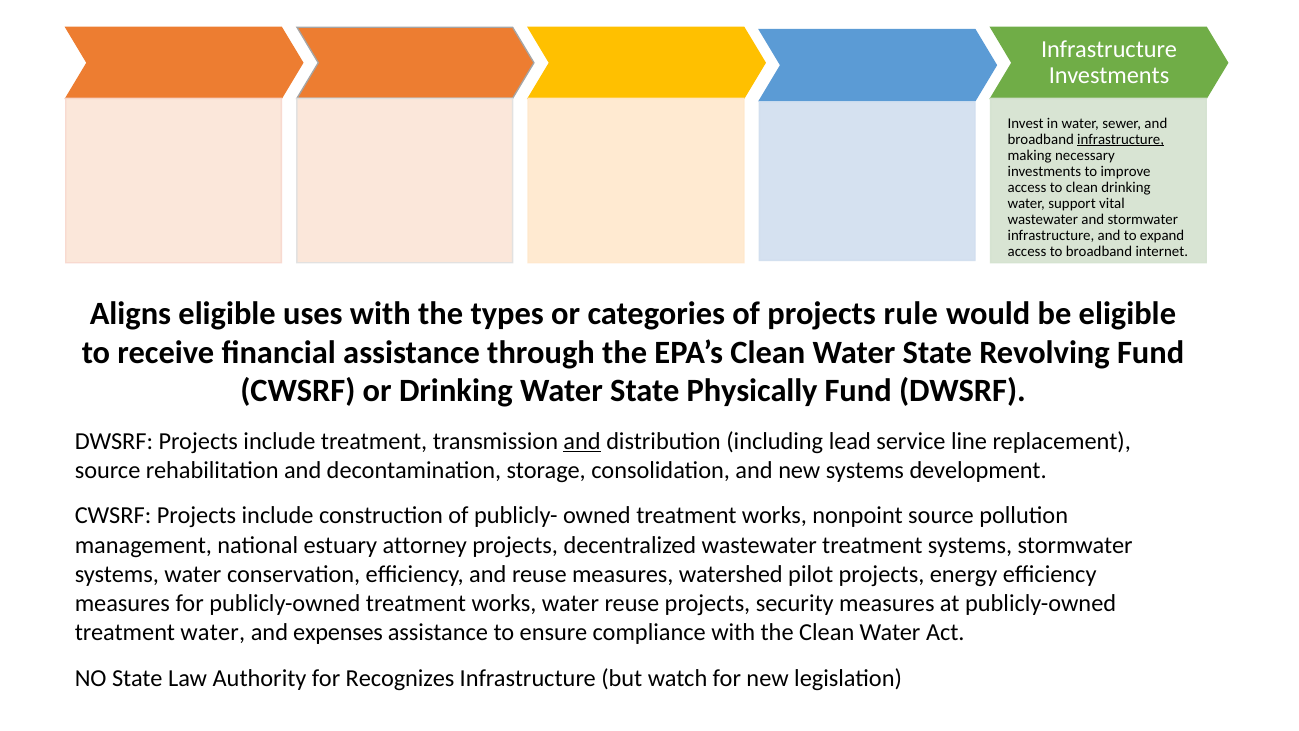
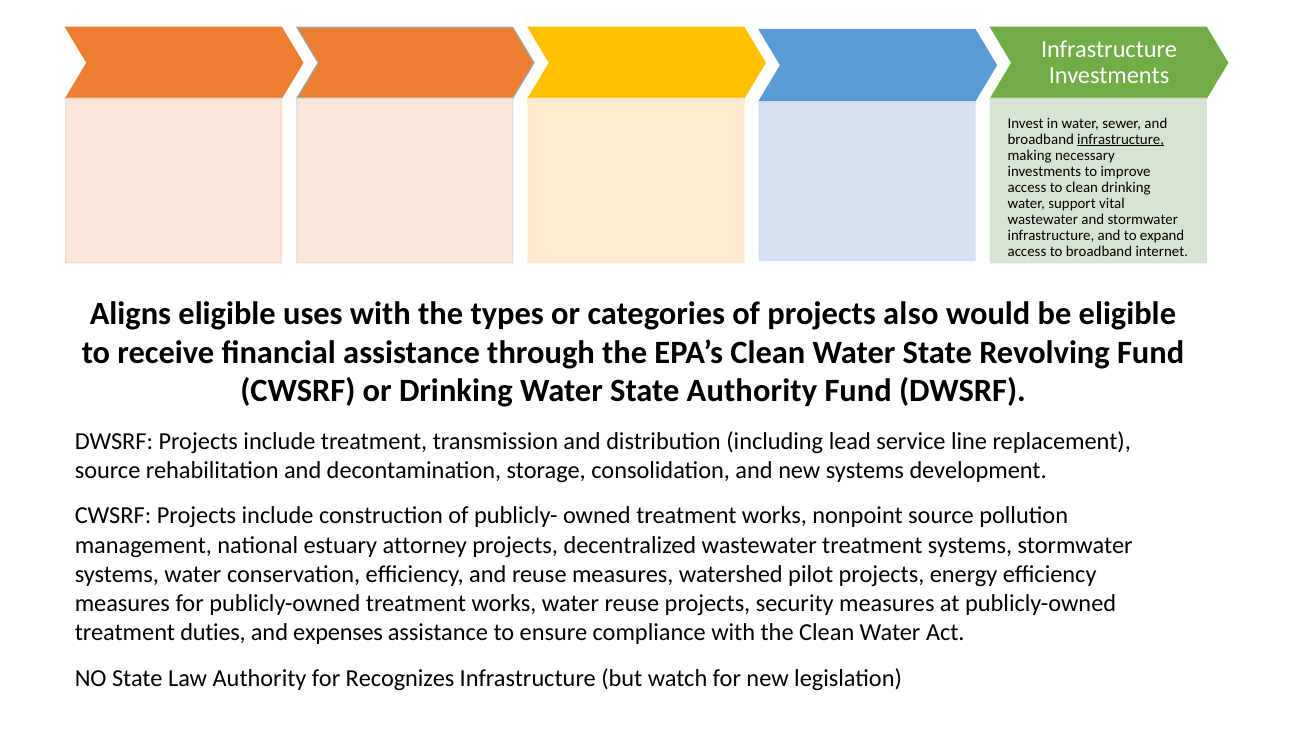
rule: rule -> also (911, 313)
State Physically: Physically -> Authority (752, 391)
and underline: present -> none (582, 441)
treatment water: water -> duties (213, 633)
